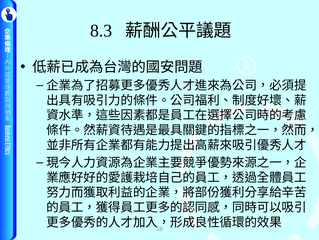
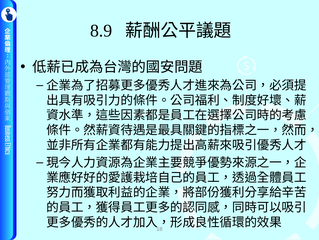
8.3: 8.3 -> 8.9 (101, 31)
